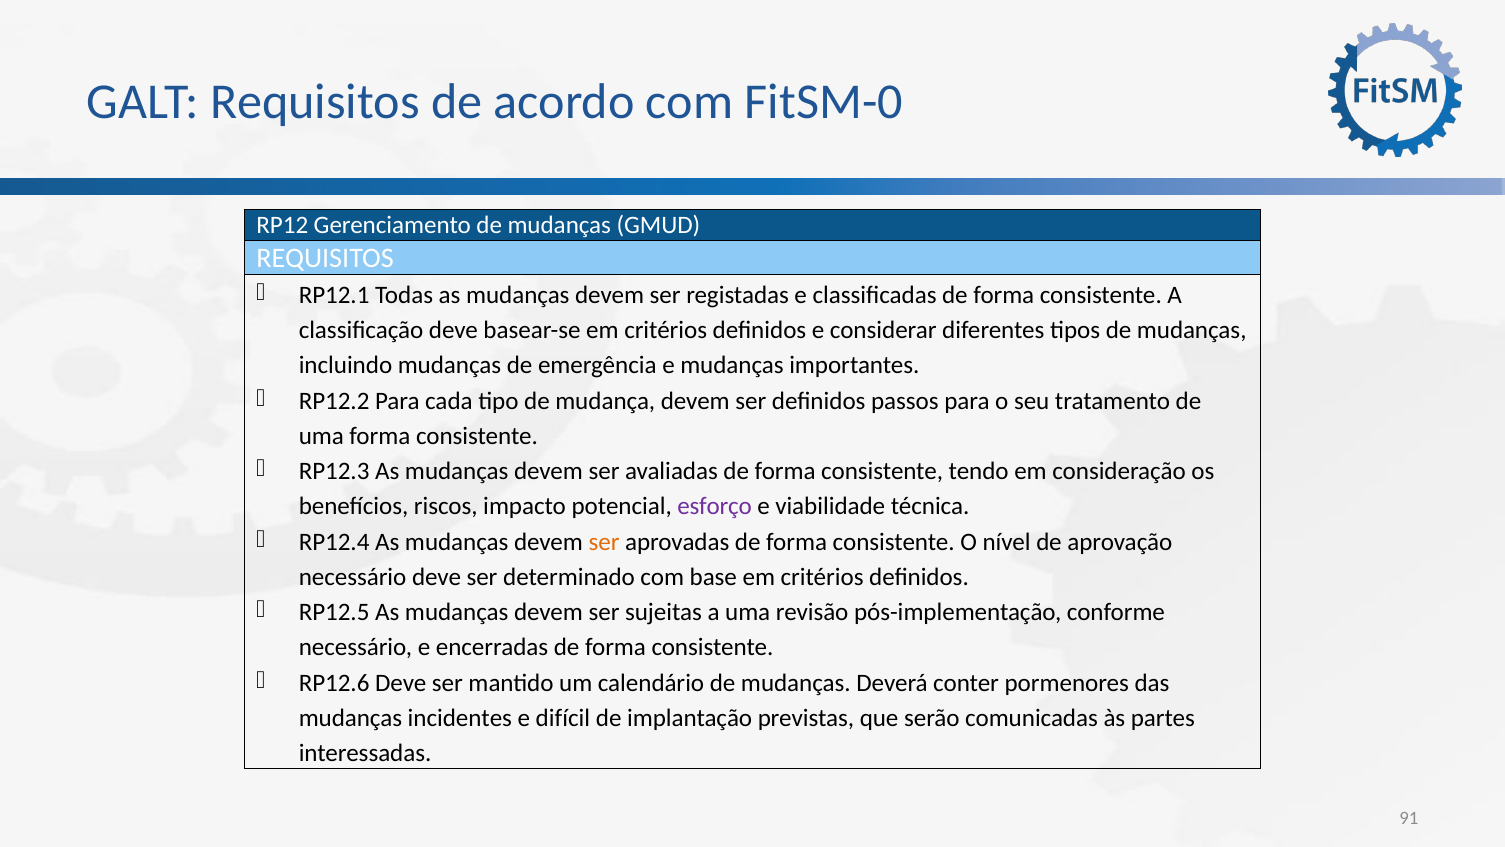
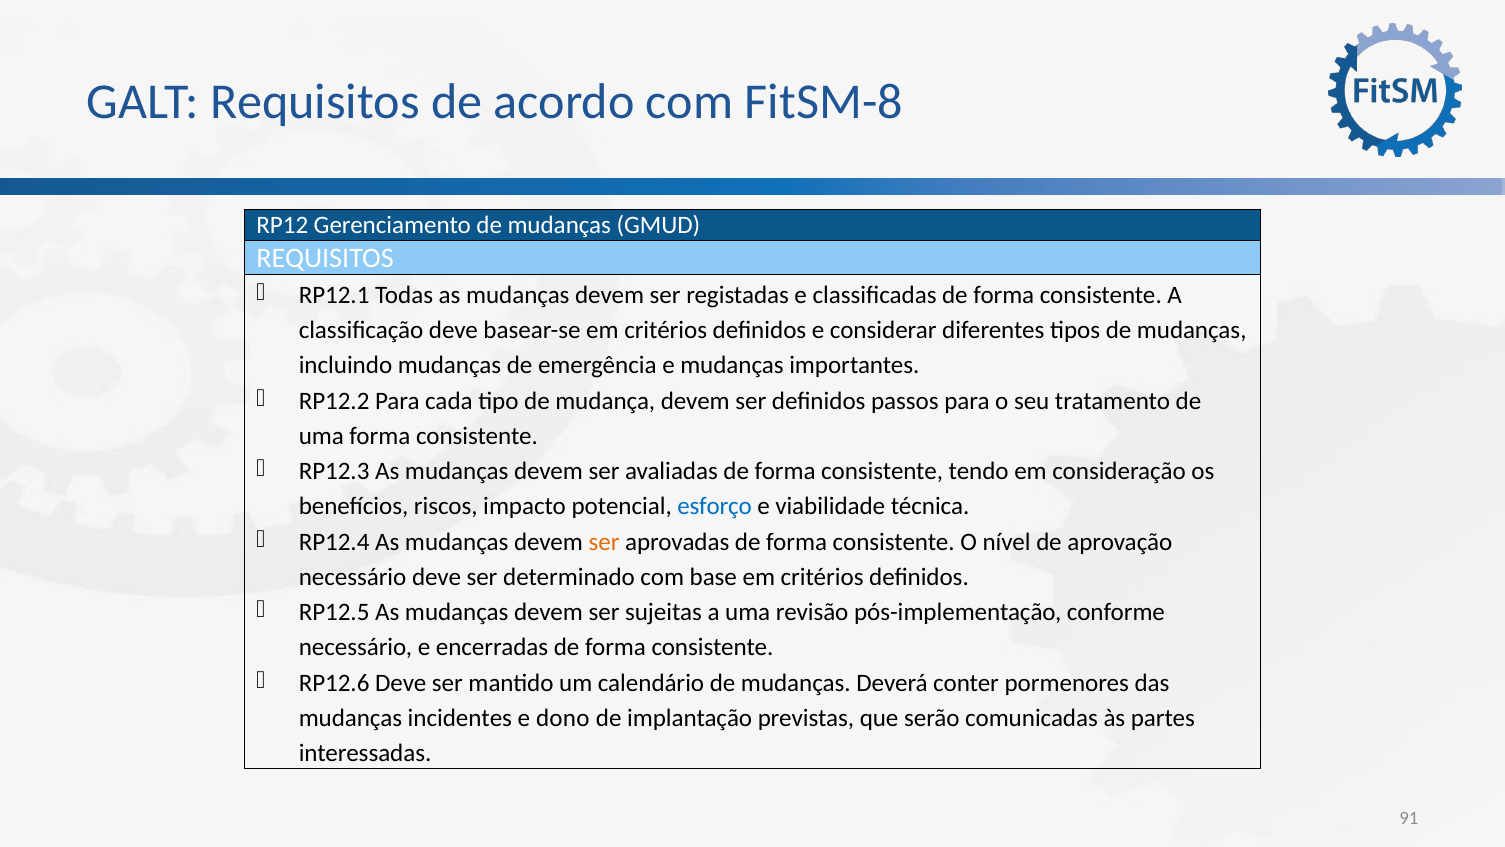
FitSM-0: FitSM-0 -> FitSM-8 (824, 102)
esforço colour: purple -> blue (715, 506)
difícil: difícil -> dono (563, 718)
